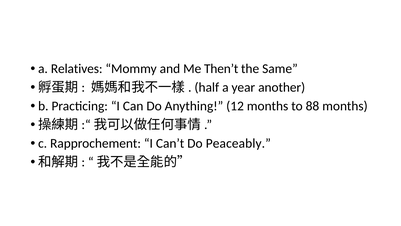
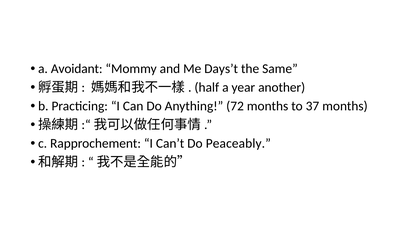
Relatives: Relatives -> Avoidant (77, 69)
Then’t: Then’t -> Days’t (221, 69)
12: 12 -> 72 (235, 106)
88: 88 -> 37 (312, 106)
